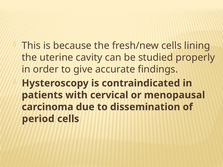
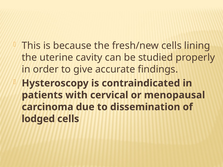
period: period -> lodged (38, 119)
